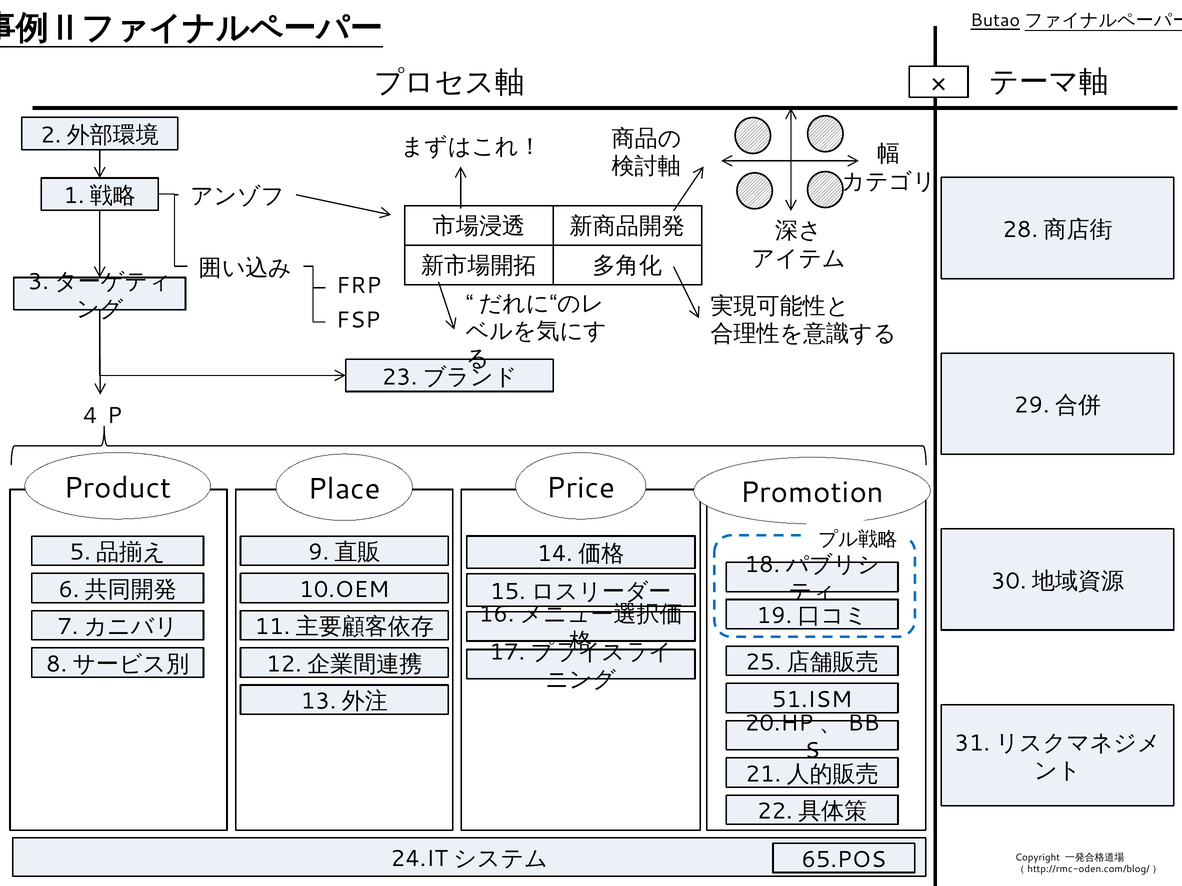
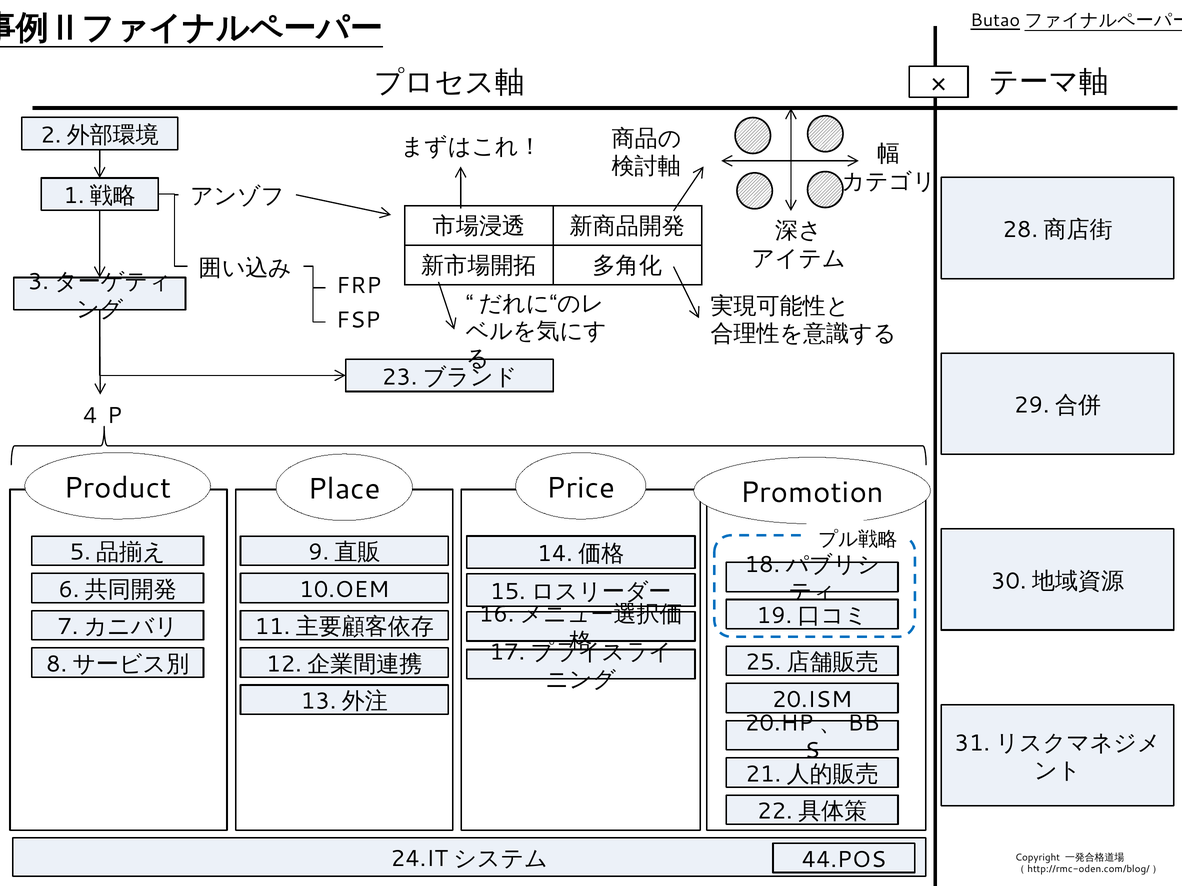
51.ISM: 51.ISM -> 20.ISM (812, 700)
65.POS: 65.POS -> 44.POS (844, 860)
